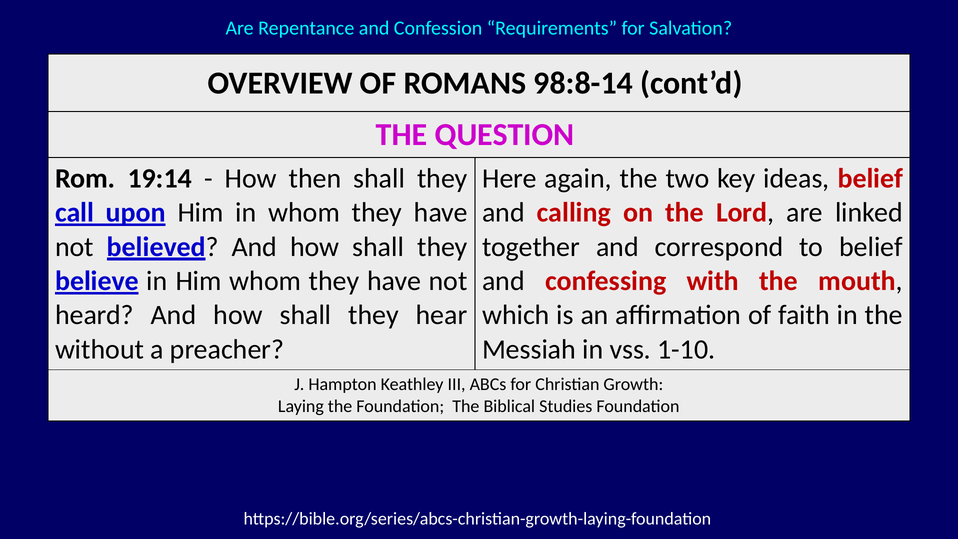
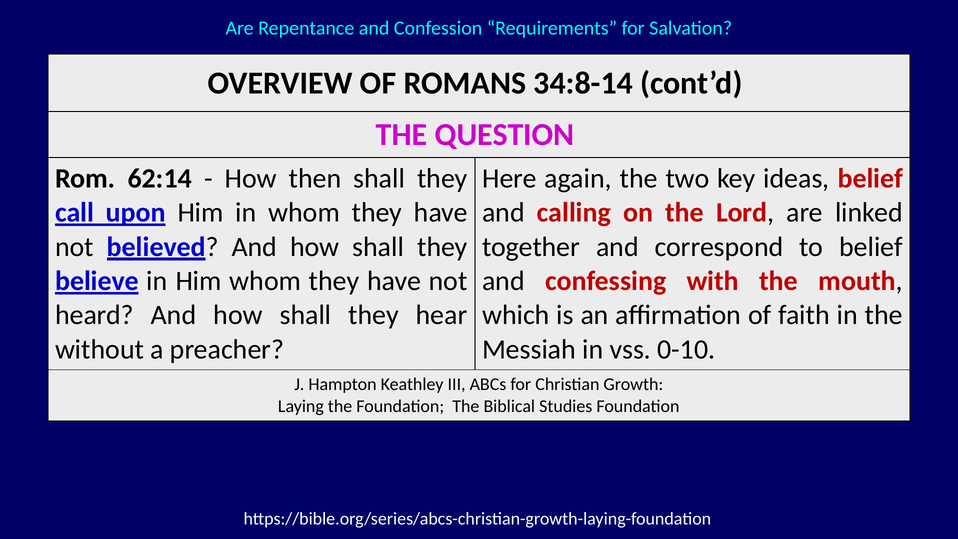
98:8-14: 98:8-14 -> 34:8-14 (583, 83)
19:14: 19:14 -> 62:14 (160, 179)
1-10: 1-10 -> 0-10 (686, 349)
